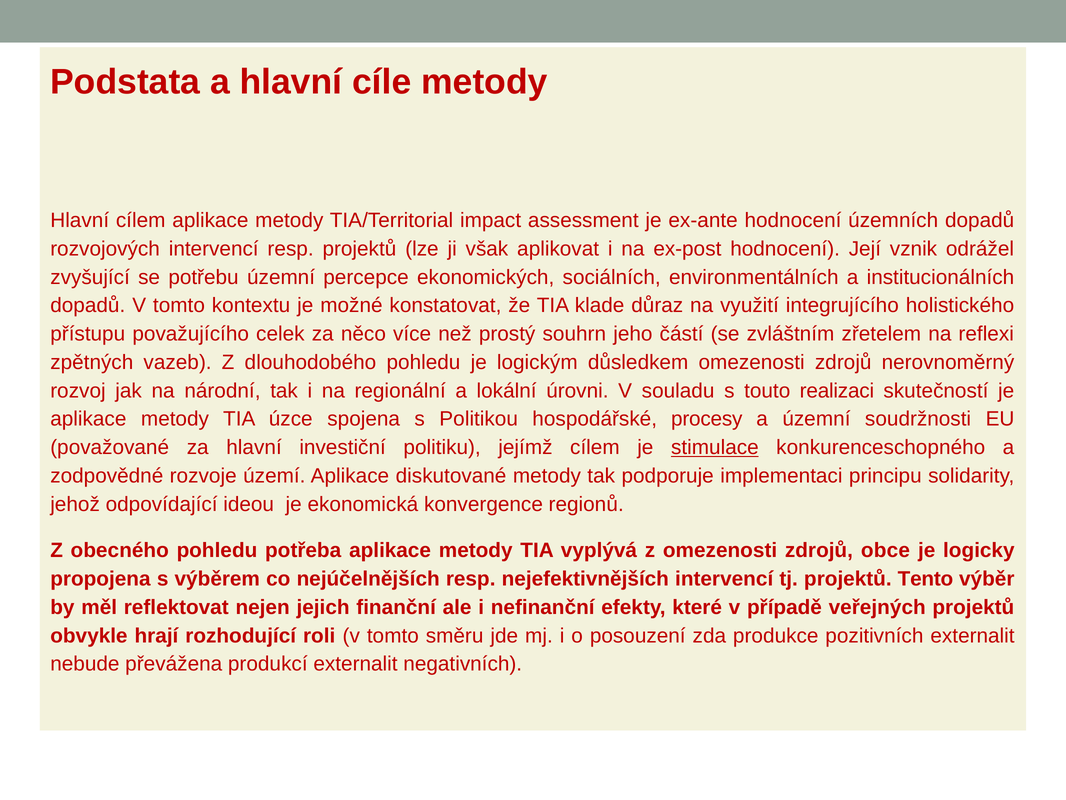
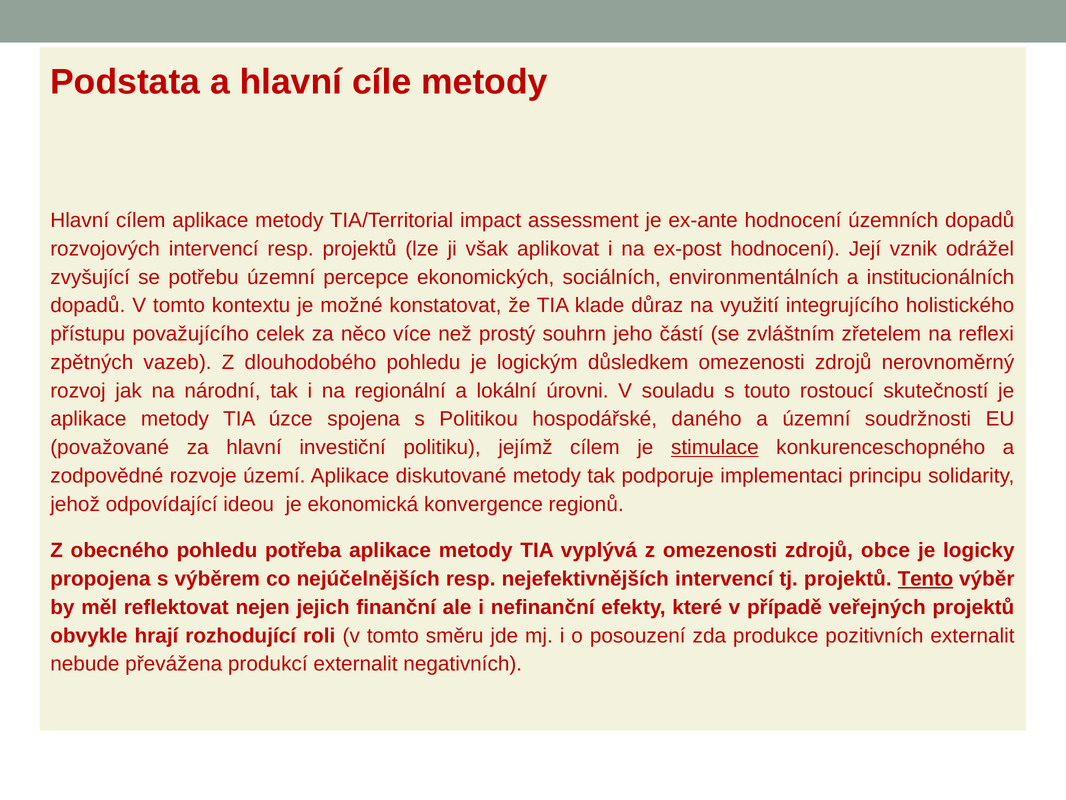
realizaci: realizaci -> rostoucí (837, 391)
procesy: procesy -> daného (707, 419)
Tento underline: none -> present (925, 579)
